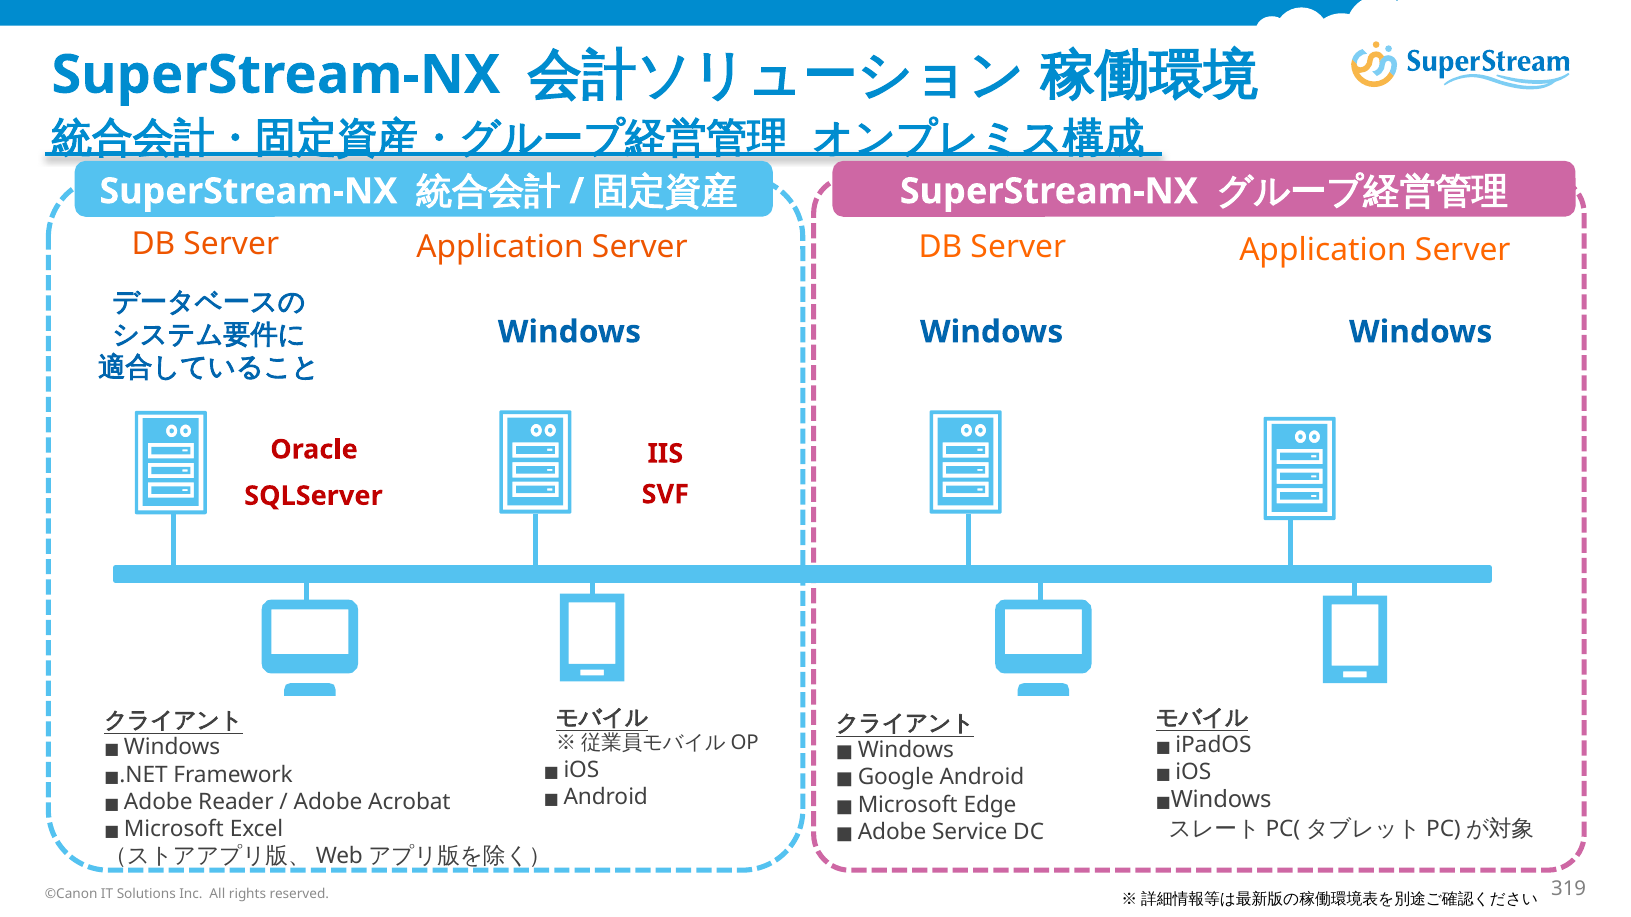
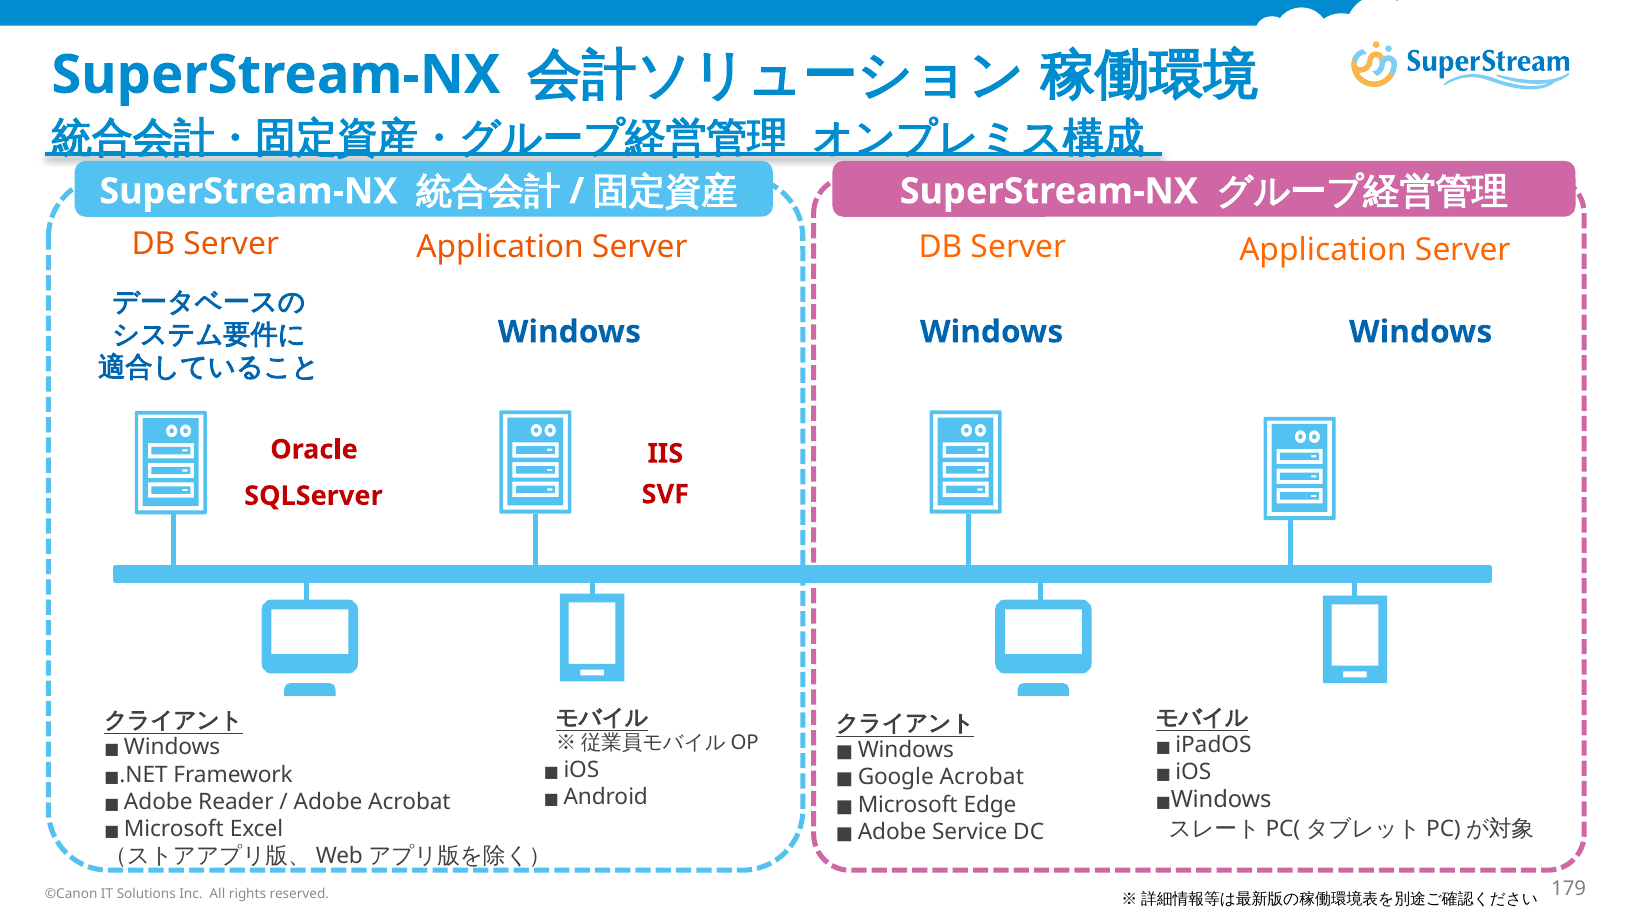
Google Android: Android -> Acrobat (982, 778)
319: 319 -> 179 (1569, 890)
